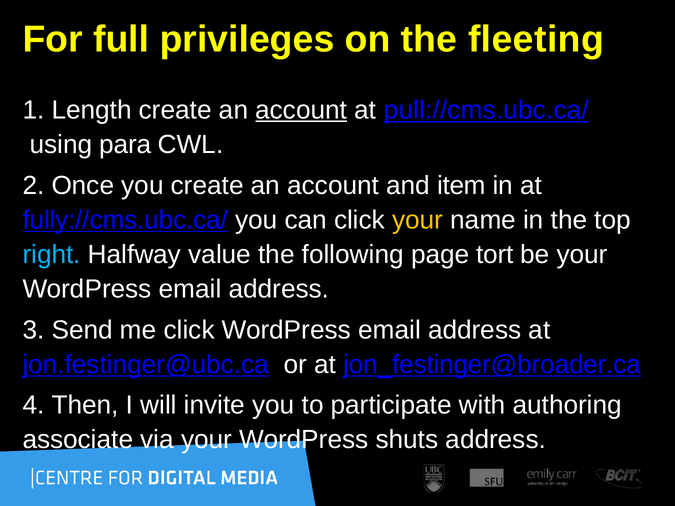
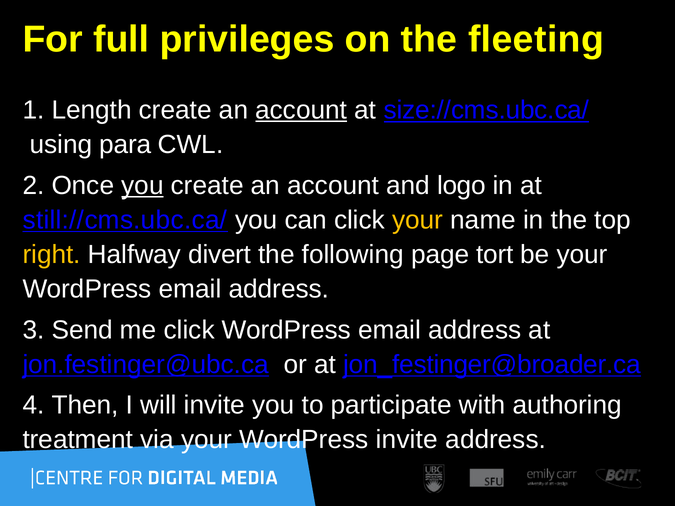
pull://cms.ubc.ca/: pull://cms.ubc.ca/ -> size://cms.ubc.ca/ (486, 110)
you underline: none -> present (143, 185)
item: item -> logo (461, 185)
fully://cms.ubc.ca/: fully://cms.ubc.ca/ -> still://cms.ubc.ca/ (125, 220)
right colour: light blue -> yellow (52, 255)
value: value -> divert (220, 255)
associate: associate -> treatment (78, 440)
WordPress shuts: shuts -> invite (407, 440)
